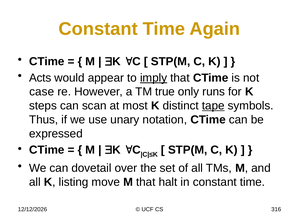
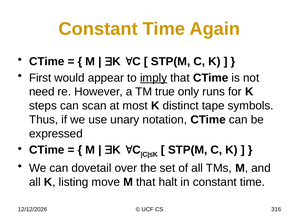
Acts: Acts -> First (40, 78)
case: case -> need (42, 92)
tape underline: present -> none (213, 106)
